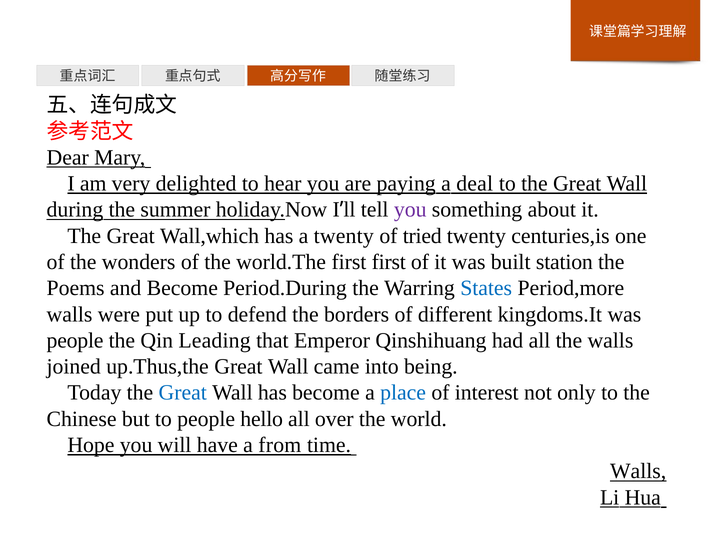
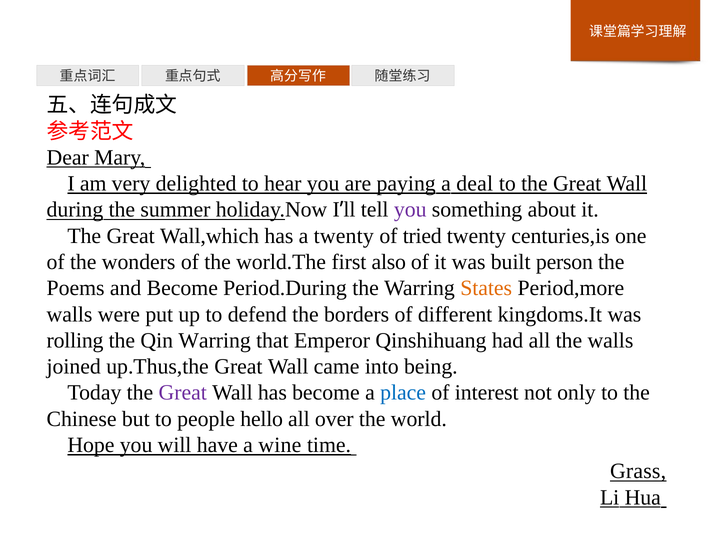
first first: first -> also (389, 262)
station: station -> person (564, 262)
States colour: blue -> orange (486, 288)
people: people -> rolling (75, 340)
Qin Leading: Leading -> Warring (215, 340)
Great colour: blue -> purple (183, 393)
from: from -> wine (280, 445)
Walls: Walls -> Grass (638, 471)
